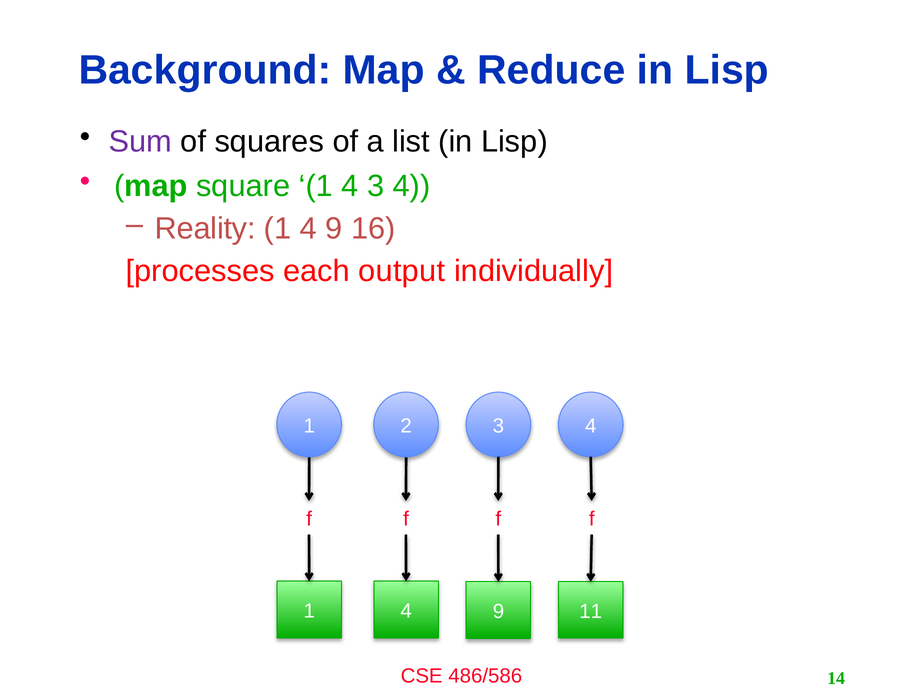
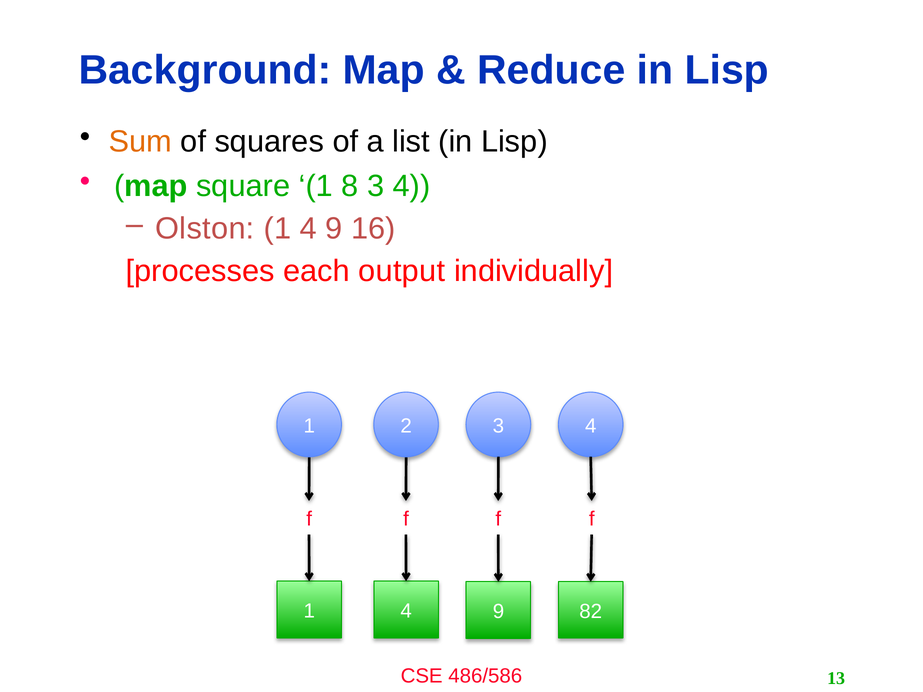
Sum colour: purple -> orange (140, 142)
square 1 4: 4 -> 8 (350, 186)
Reality: Reality -> Olston (205, 229)
11: 11 -> 82 (591, 612)
14: 14 -> 13 (836, 679)
